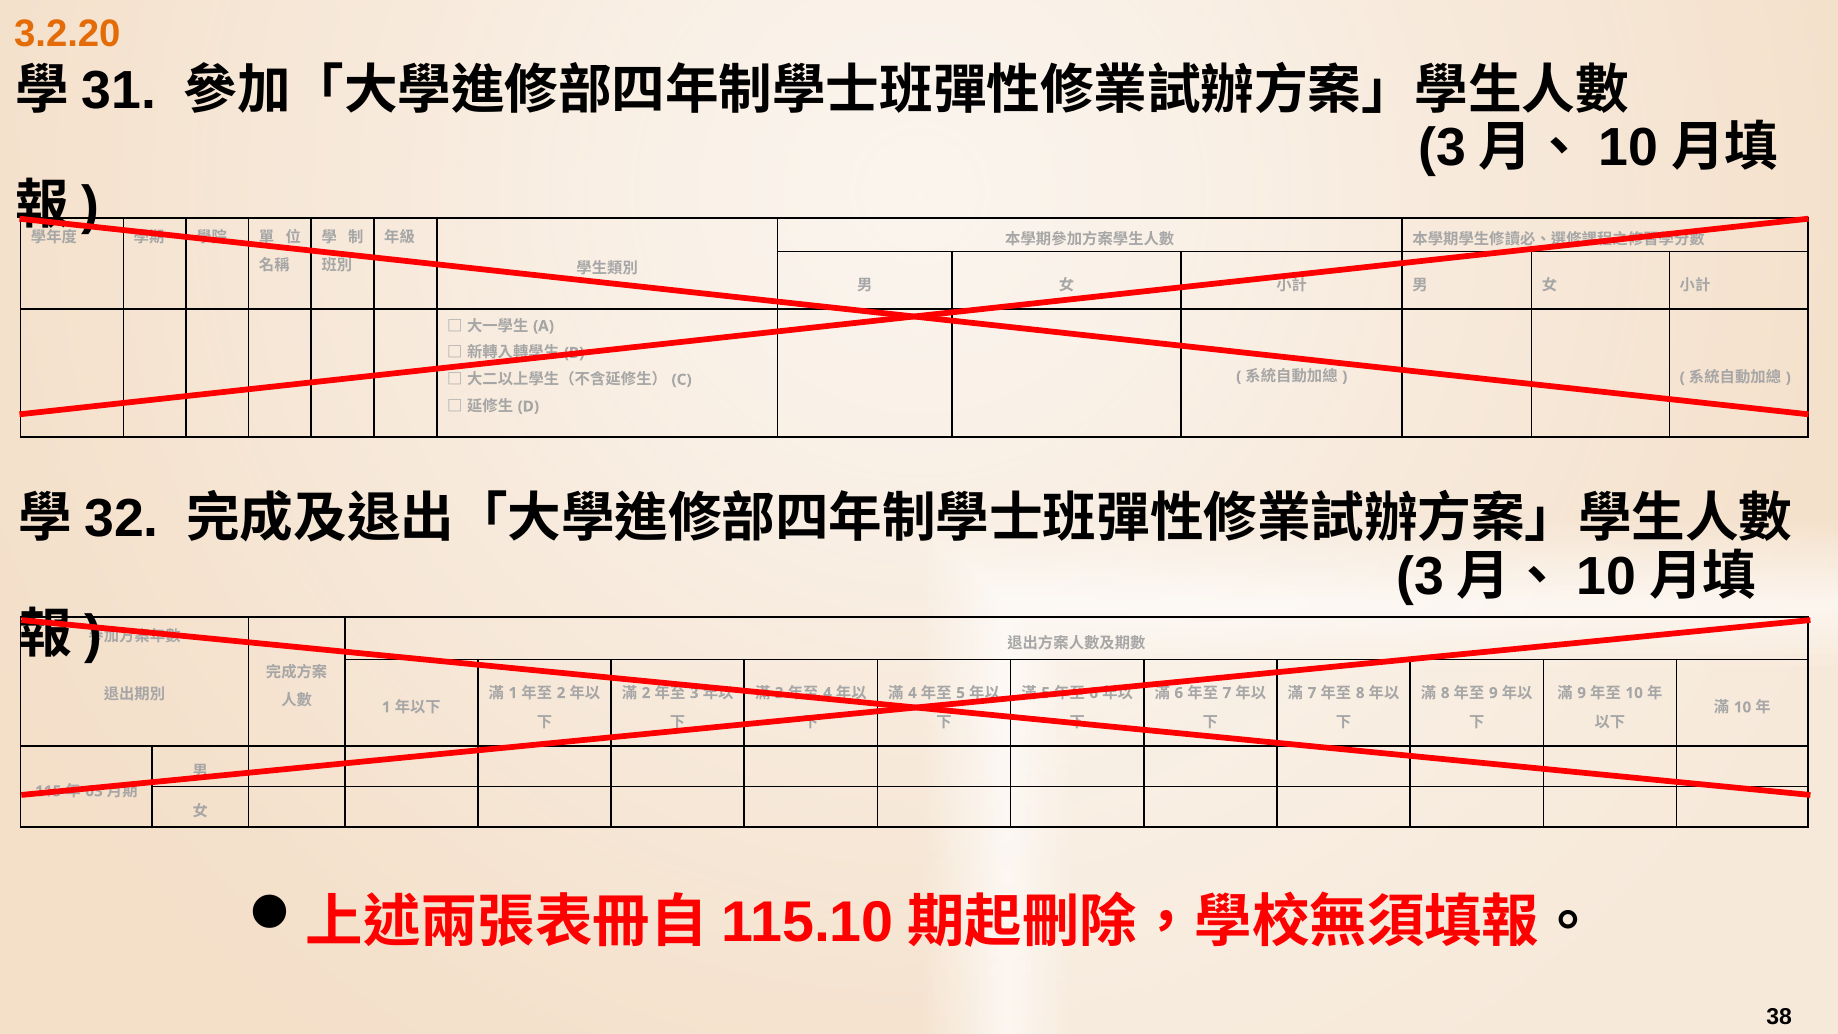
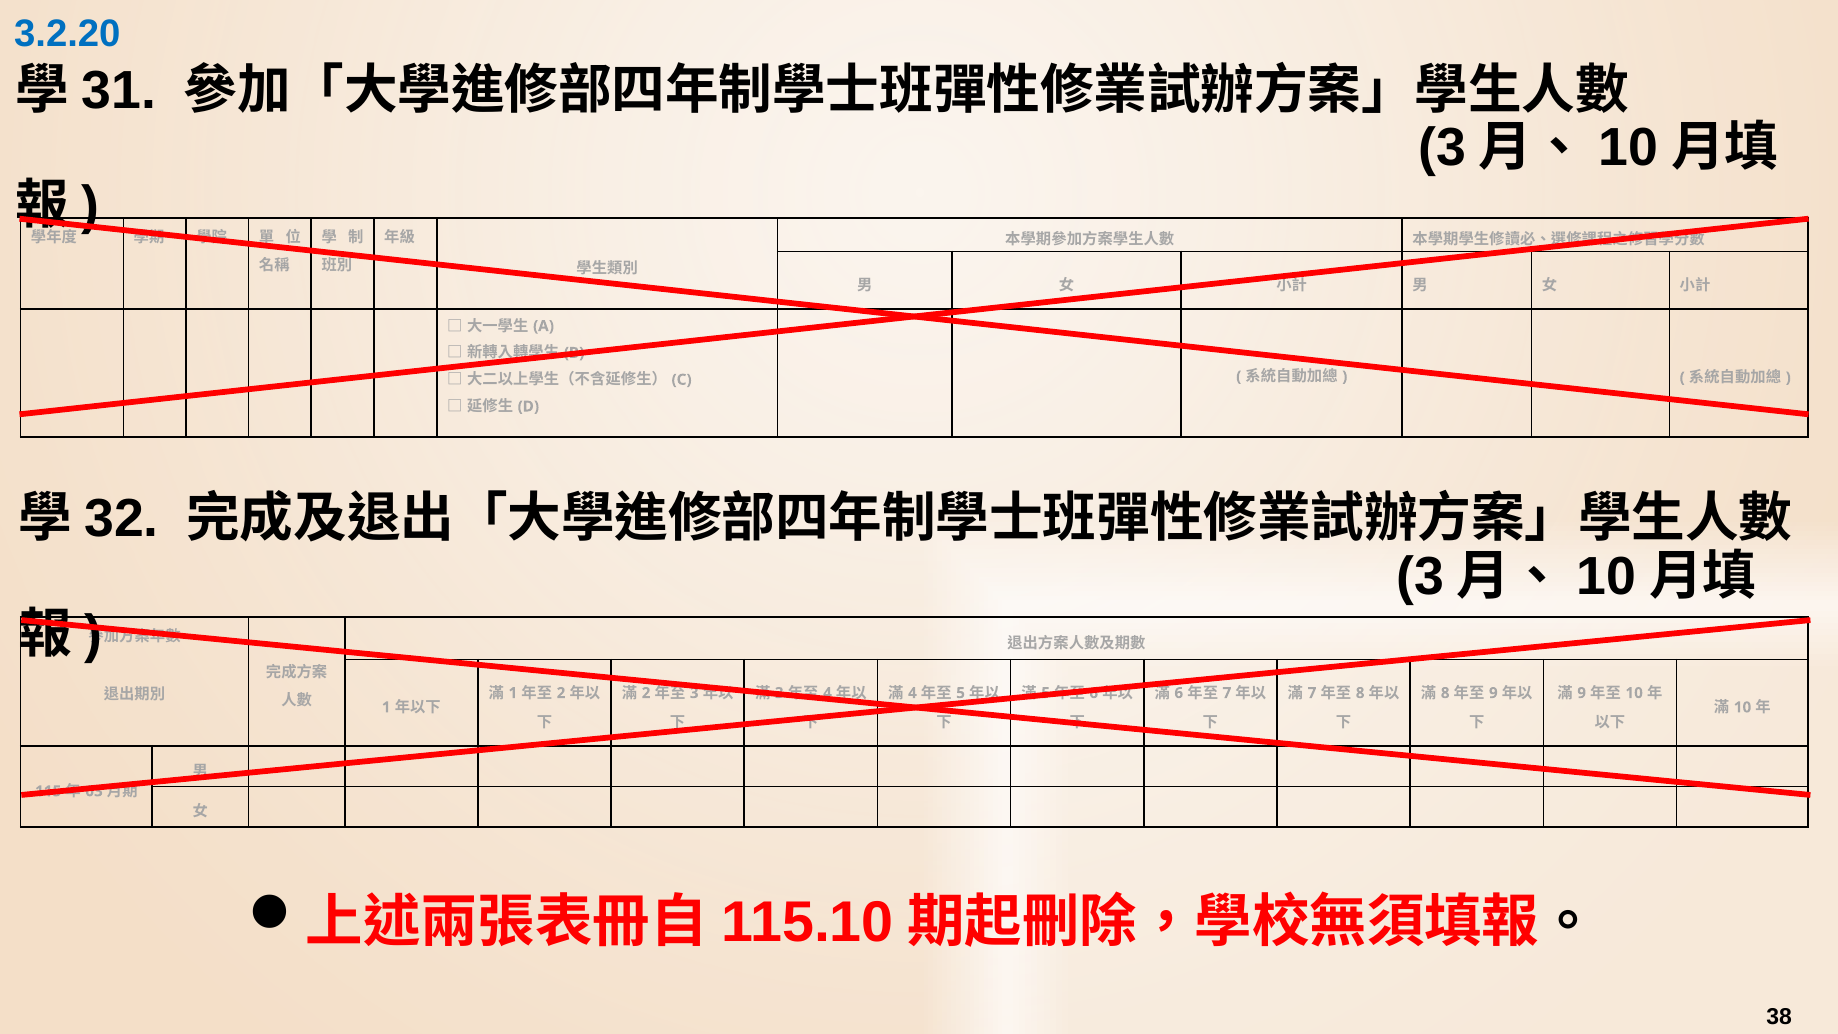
3.2.20 colour: orange -> blue (67, 33)
